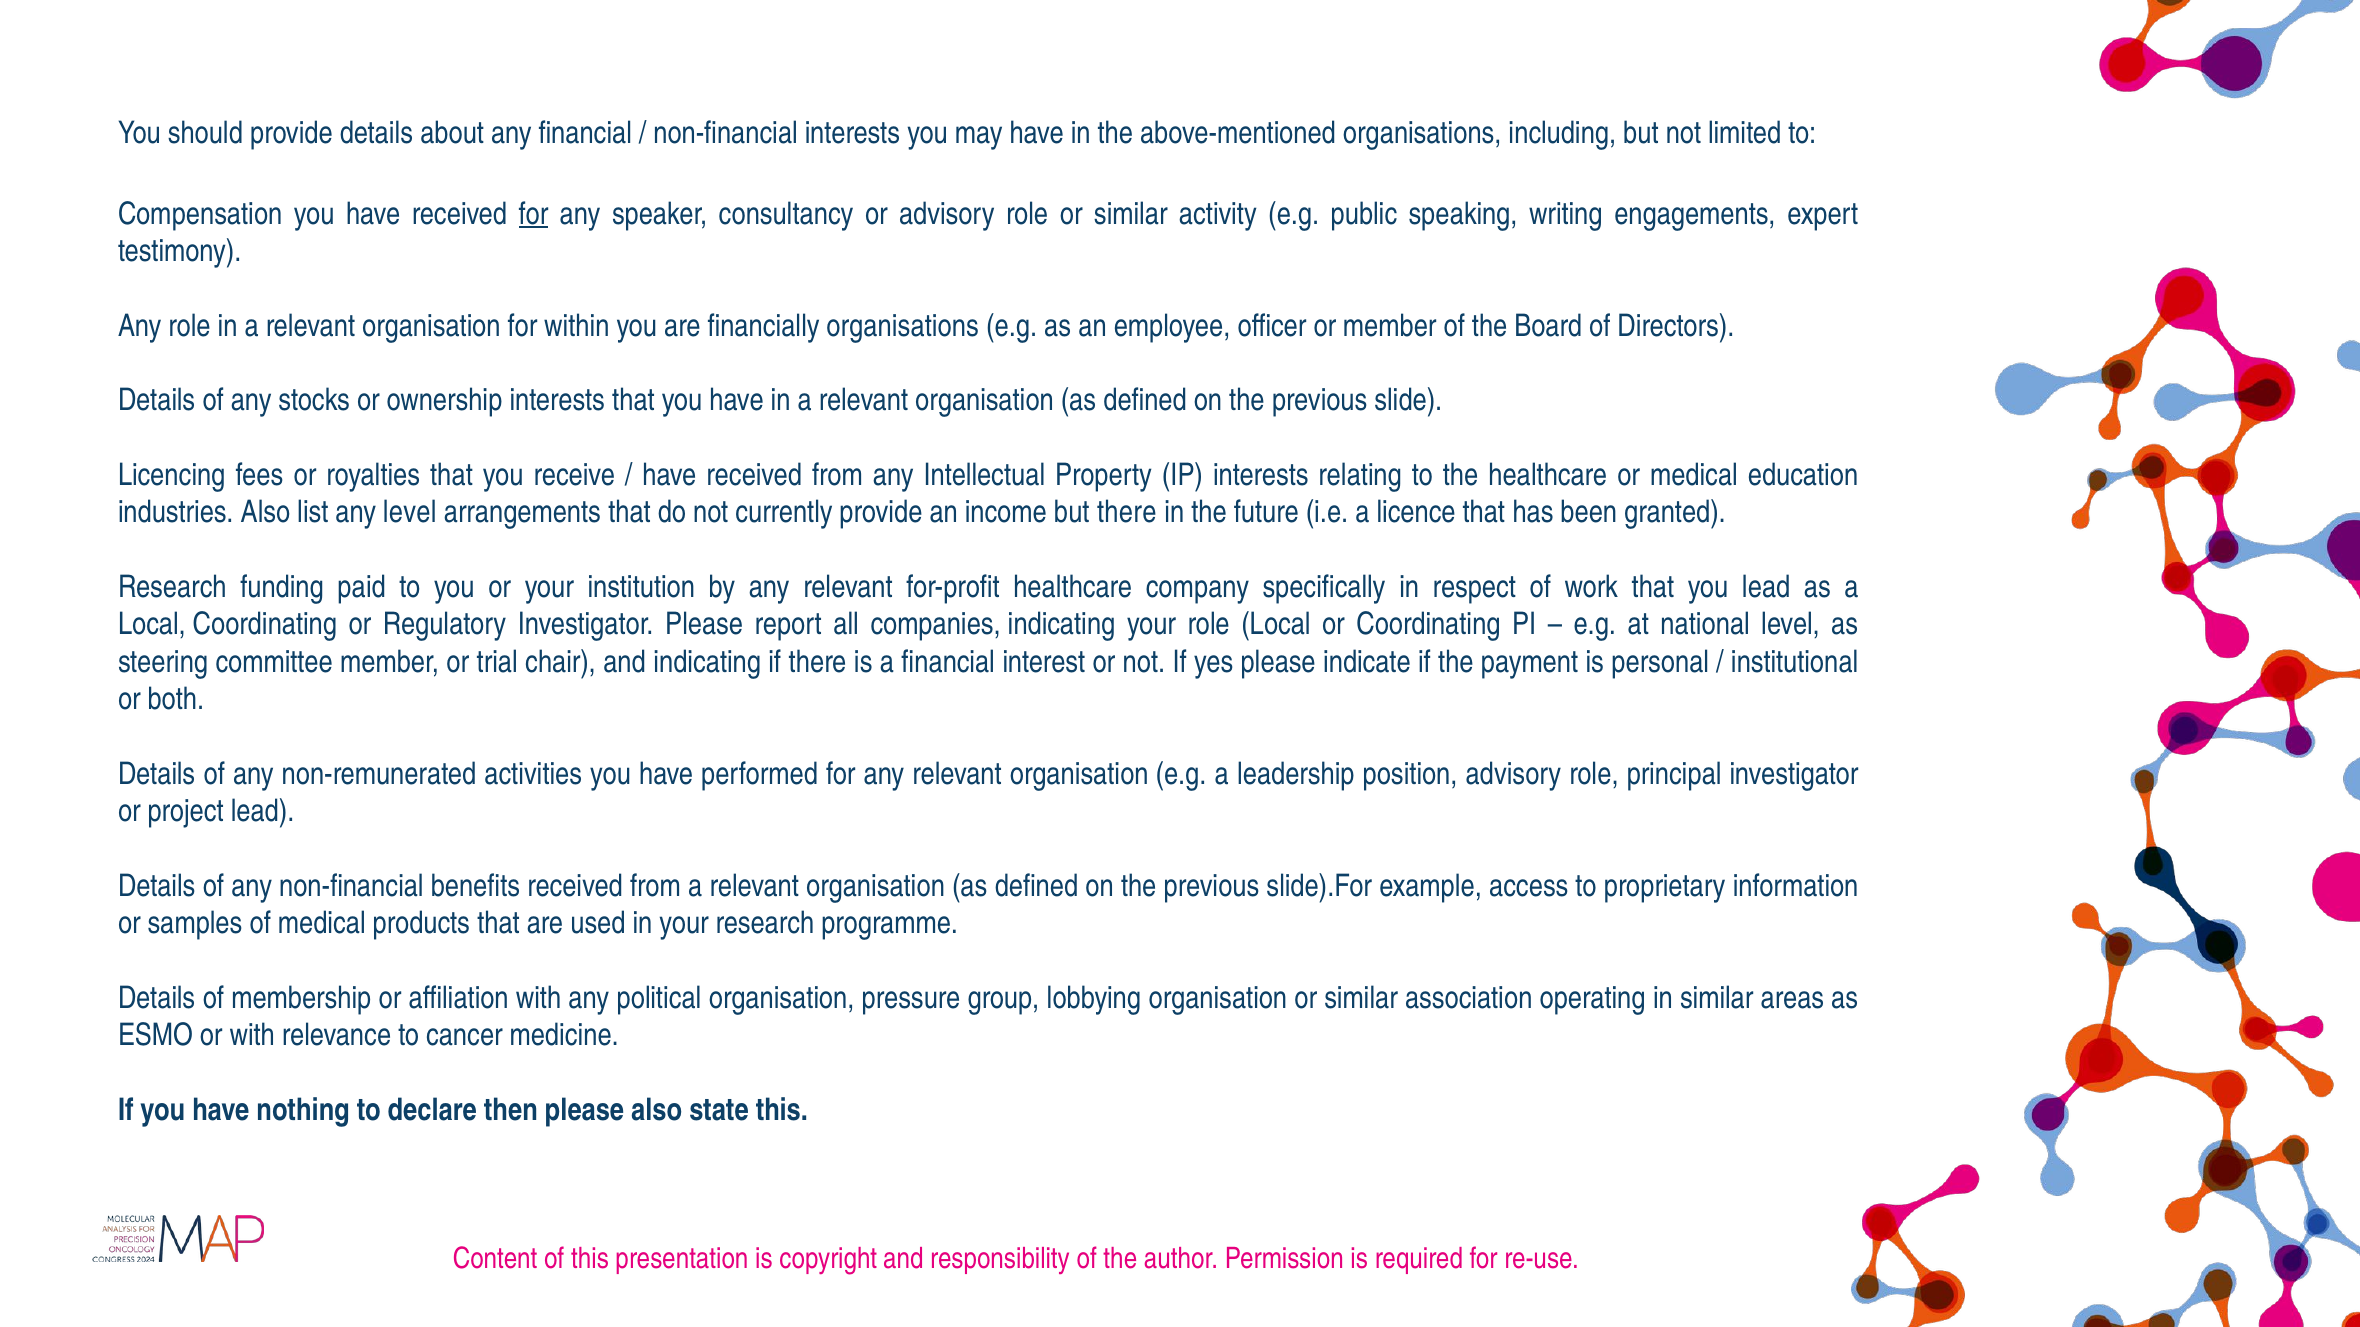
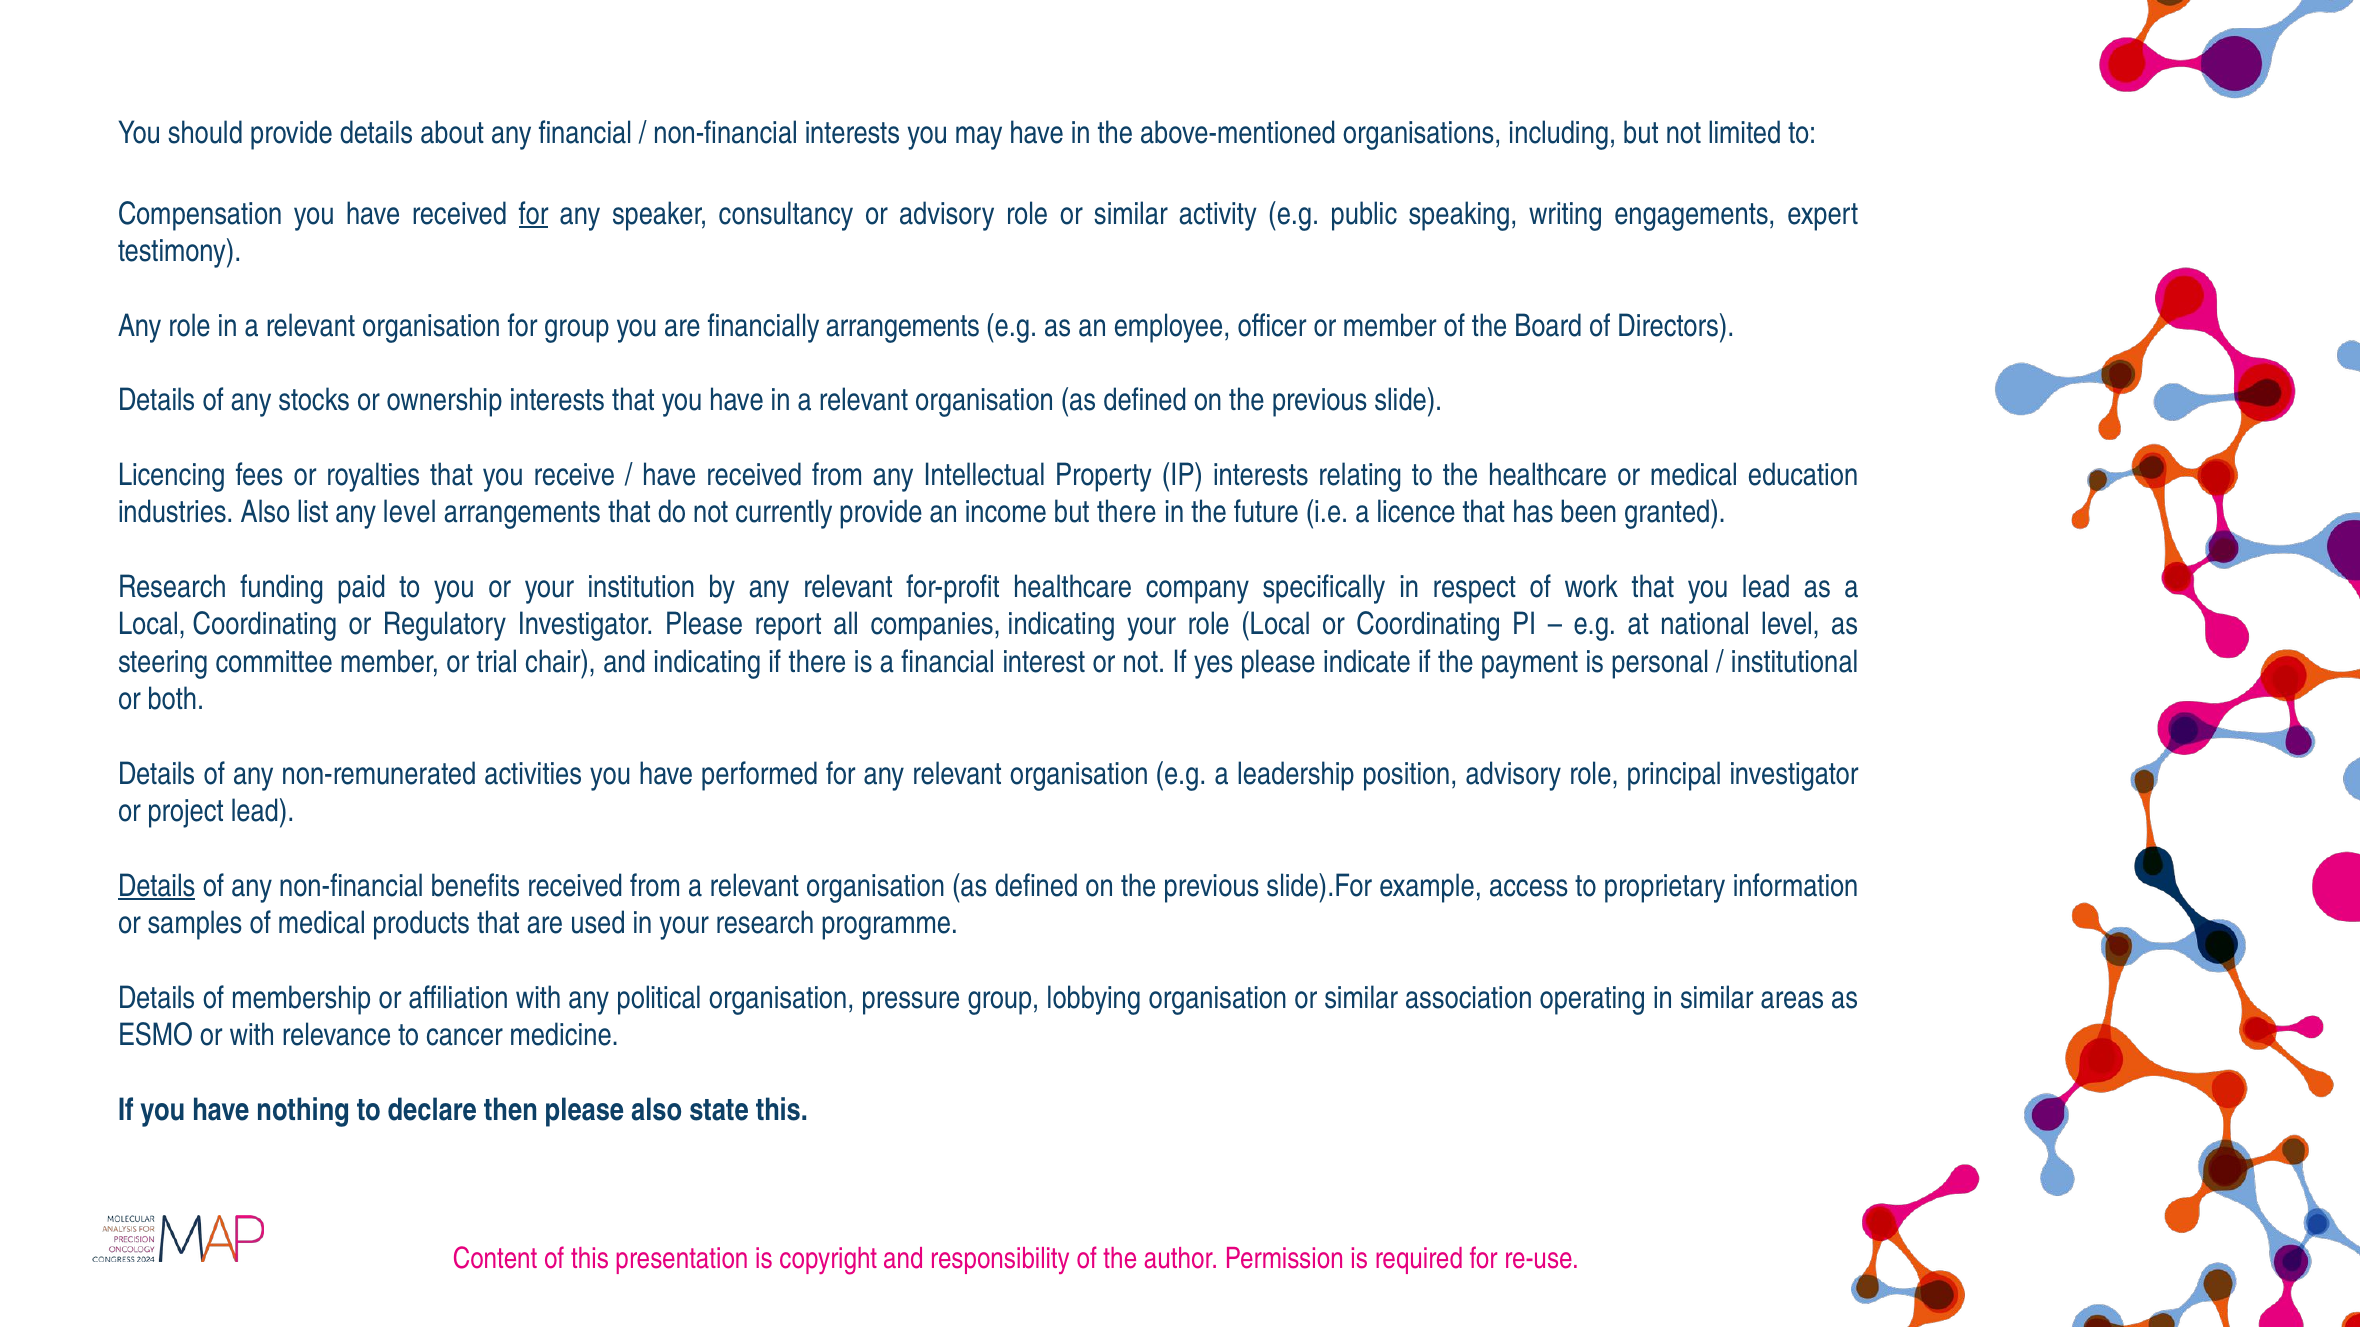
for within: within -> group (577, 326)
financially organisations: organisations -> arrangements (903, 326)
Details underline: none -> present (157, 886)
